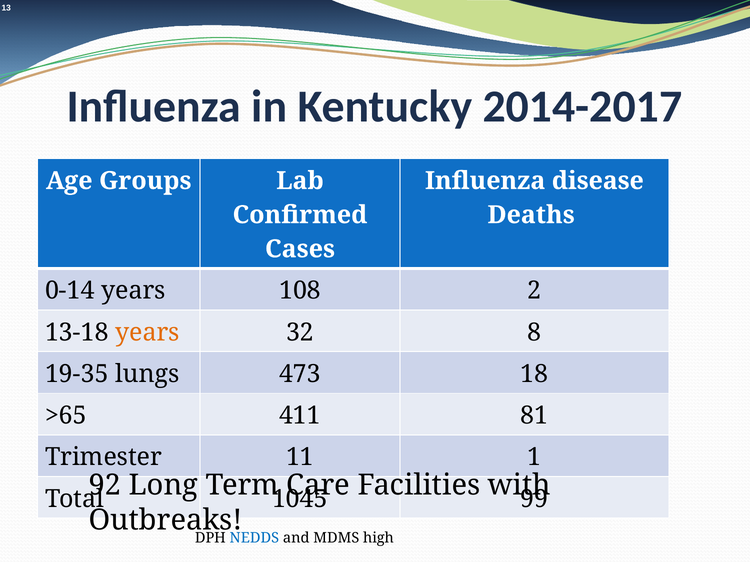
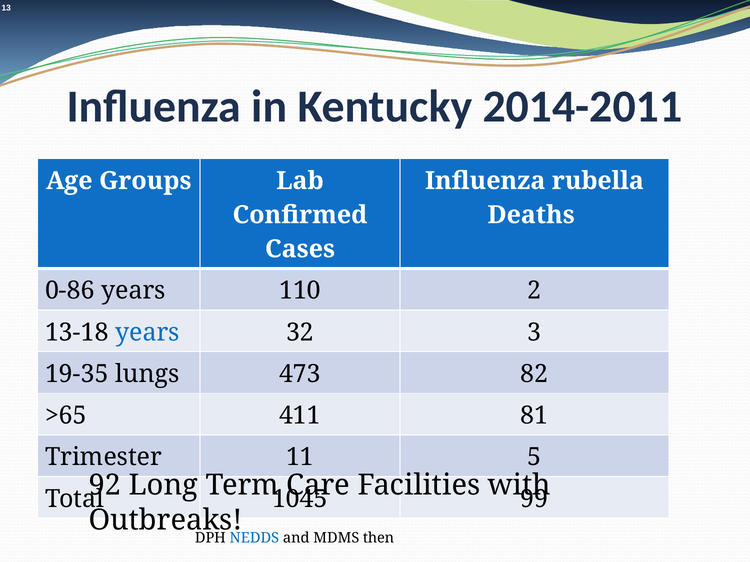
2014-2017: 2014-2017 -> 2014-2011 (582, 107)
disease: disease -> rubella (598, 181)
0-14: 0-14 -> 0-86 (70, 291)
108: 108 -> 110 (300, 291)
years colour: orange -> blue (147, 333)
8: 8 -> 3 (534, 333)
18: 18 -> 82 (534, 374)
1: 1 -> 5 (534, 458)
high: high -> then (378, 538)
